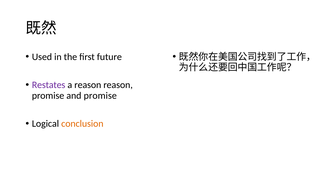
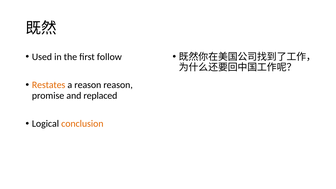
future: future -> follow (109, 57)
Restates colour: purple -> orange (49, 85)
and promise: promise -> replaced (100, 96)
